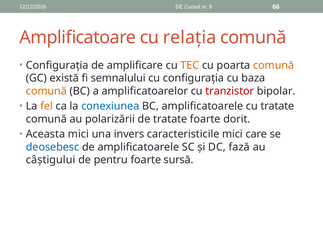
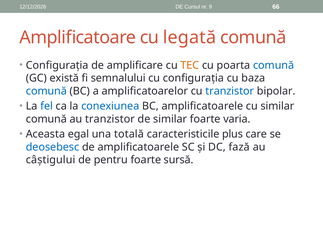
relația: relația -> legată (189, 38)
comună colour: orange -> blue (274, 65)
comună colour: orange -> blue (46, 91)
tranzistor colour: red -> blue (230, 91)
fel colour: orange -> blue (47, 106)
cu tratate: tratate -> similar (277, 106)
au polarizării: polarizării -> tranzistor (110, 119)
de tratate: tratate -> similar (170, 119)
dorit: dorit -> varia (237, 119)
Aceasta mici: mici -> egal (79, 134)
invers: invers -> totală (129, 134)
caracteristicile mici: mici -> plus (233, 134)
